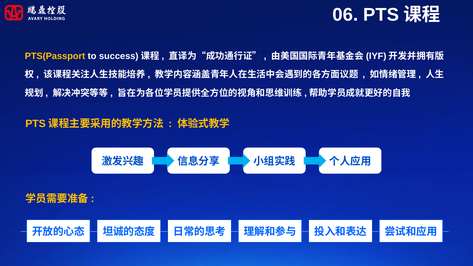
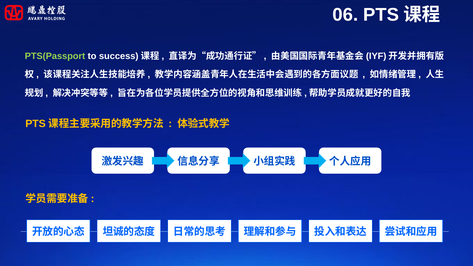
PTS(Passport colour: yellow -> light green (55, 56)
